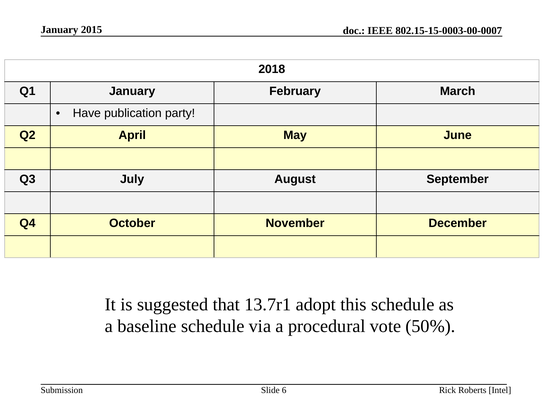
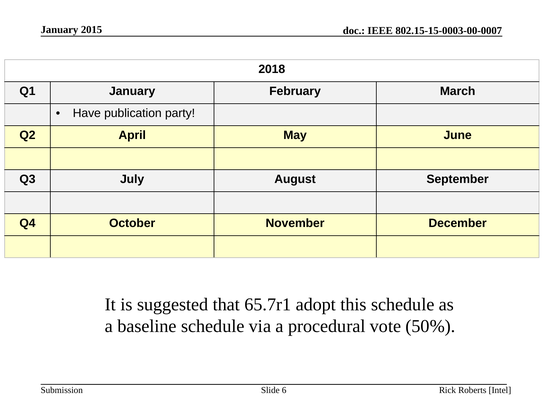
13.7r1: 13.7r1 -> 65.7r1 (268, 305)
